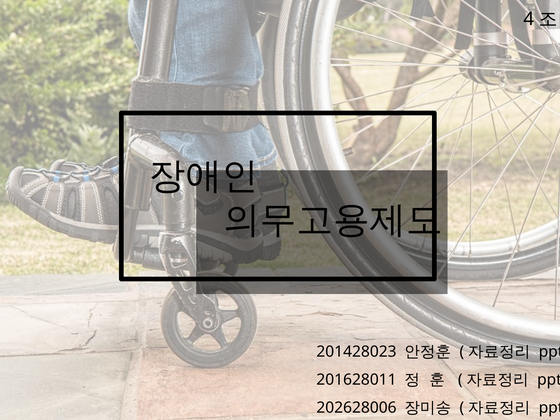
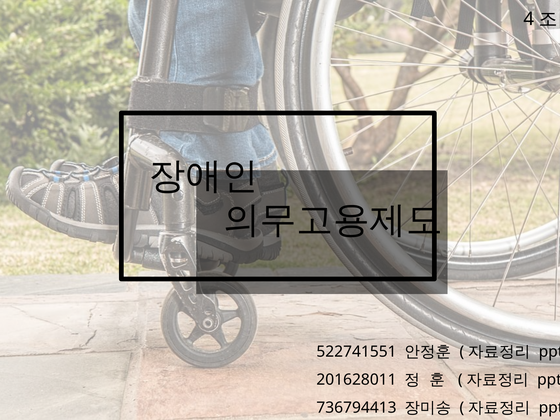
201428023: 201428023 -> 522741551 (356, 352)
202628006: 202628006 -> 736794413 (356, 408)
